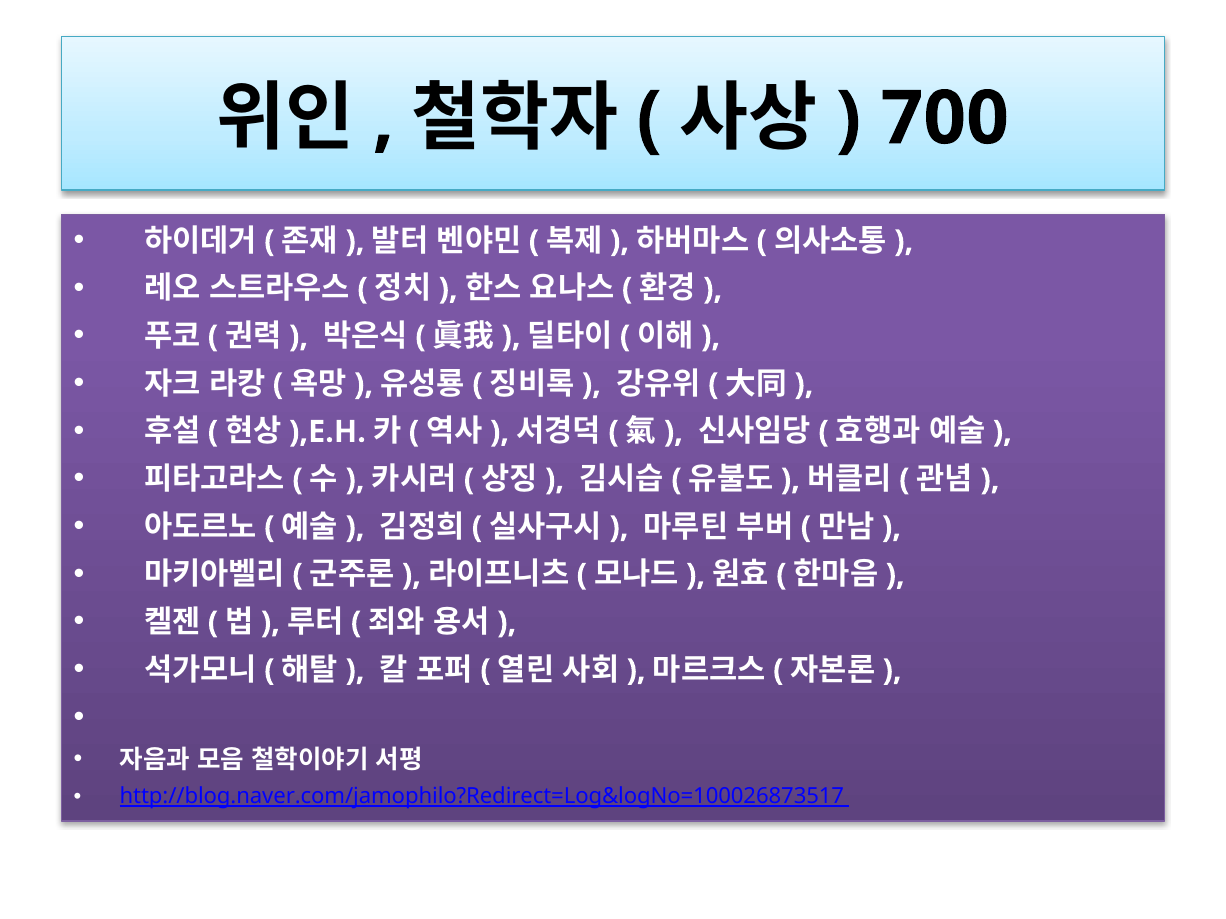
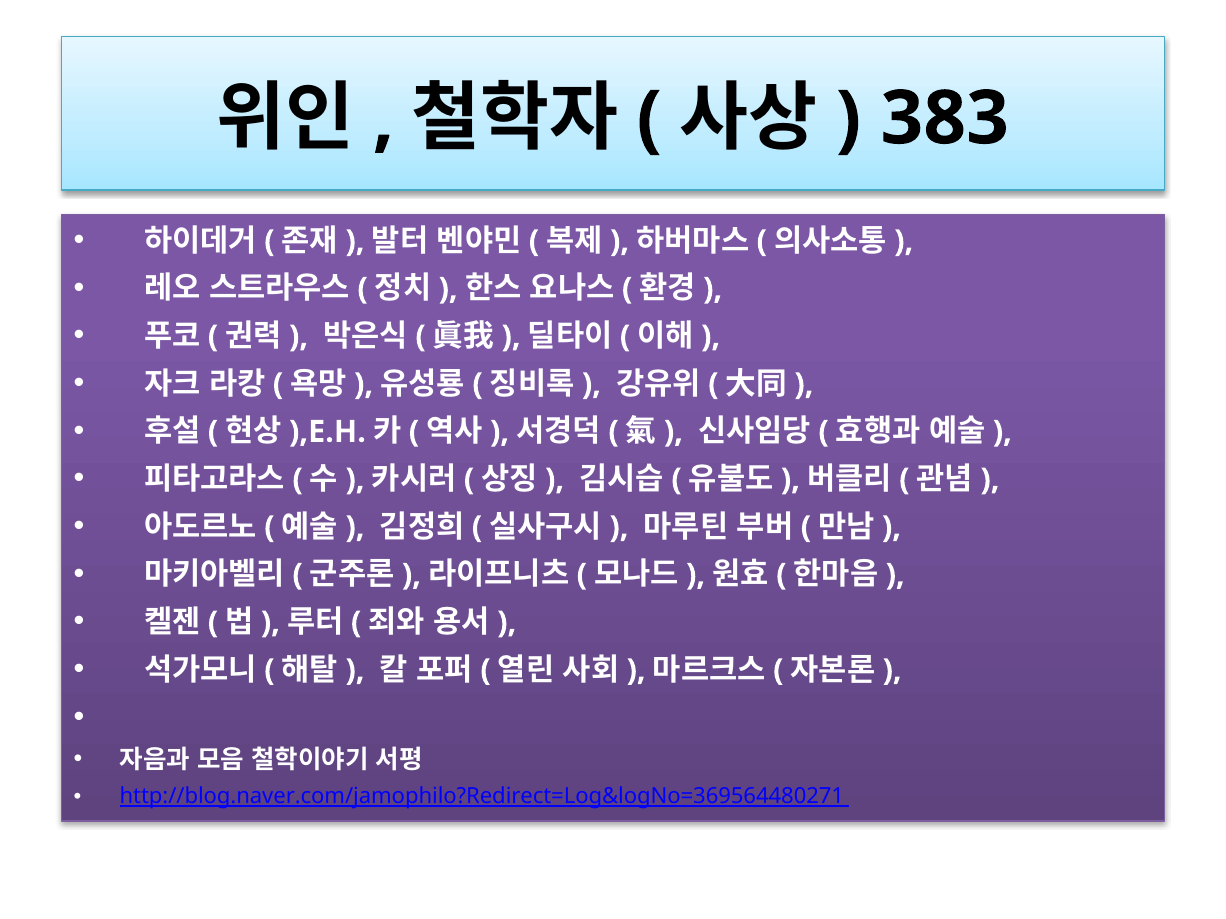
700: 700 -> 383 (945, 119)
http://blog.naver.com/jamophilo?Redirect=Log&logNo=100026873517: http://blog.naver.com/jamophilo?Redirect=Log&logNo=100026873517 -> http://blog.naver.com/jamophilo?Redirect=Log&logNo=369564480271 (482, 796)
